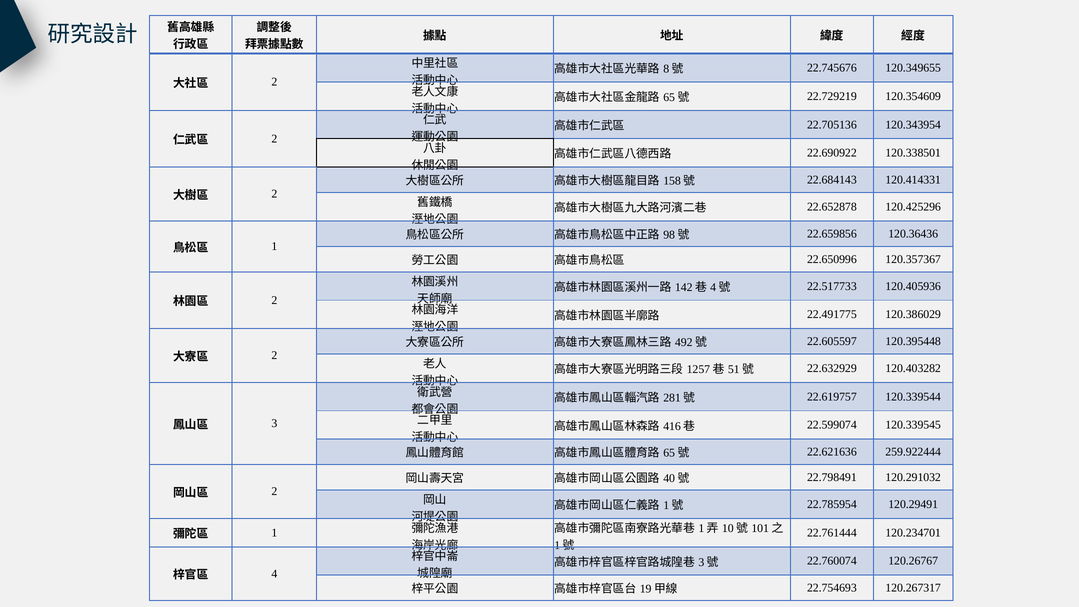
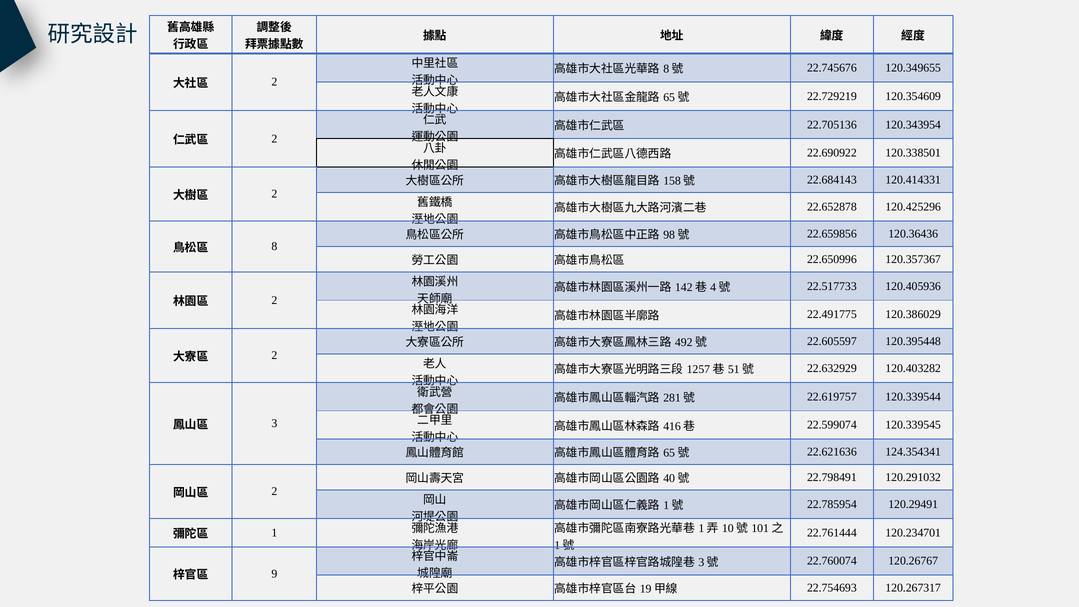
1: 1 -> 8 (274, 246)
259.922444: 259.922444 -> 124.354341 (913, 452)
4: 4 -> 9 (274, 574)
